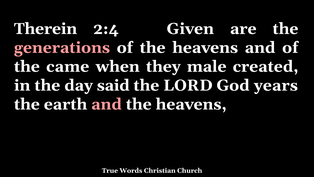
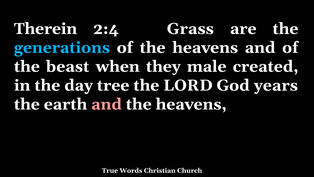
Given: Given -> Grass (190, 29)
generations colour: pink -> light blue (62, 48)
came: came -> beast (68, 66)
said: said -> tree (113, 85)
